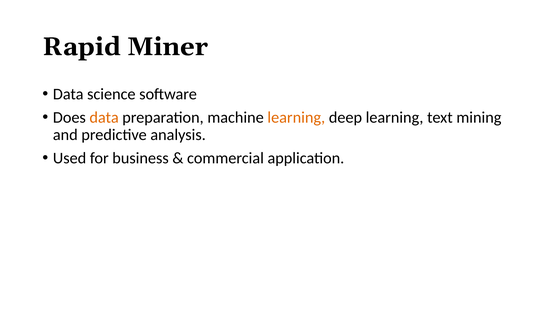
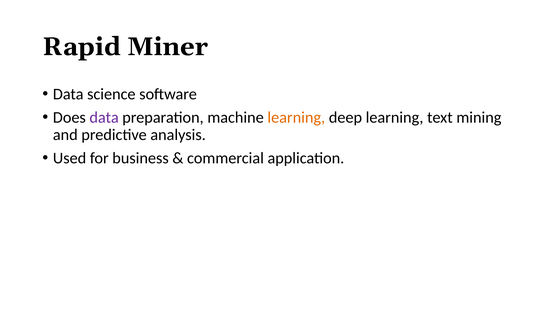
data colour: orange -> purple (104, 118)
